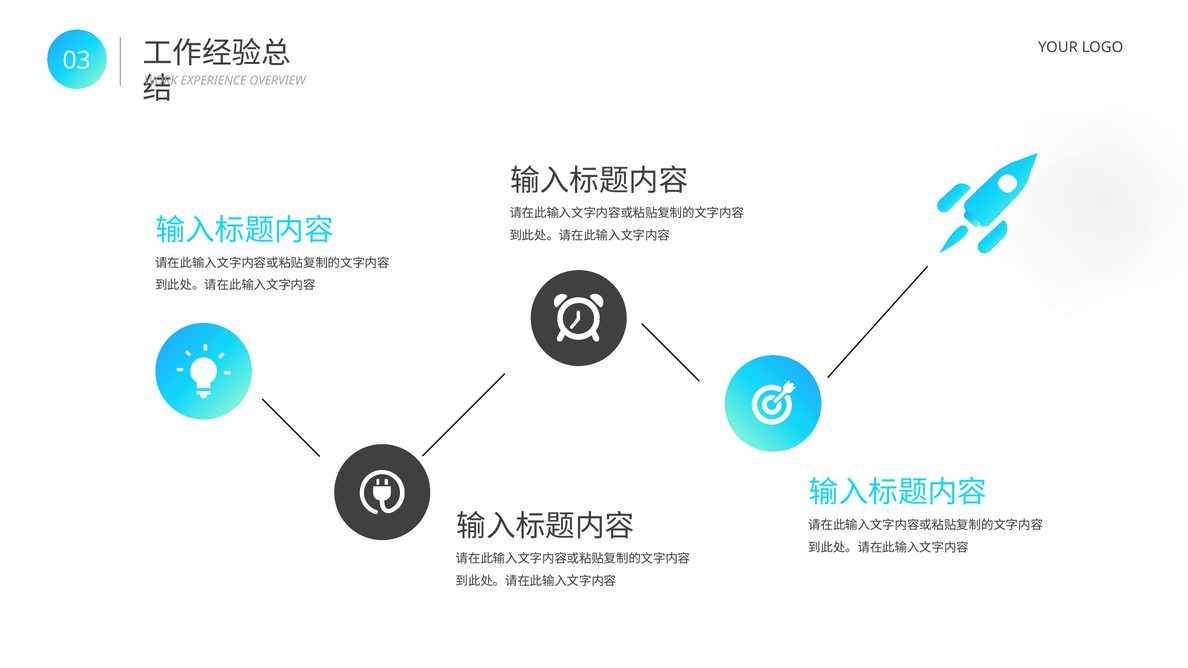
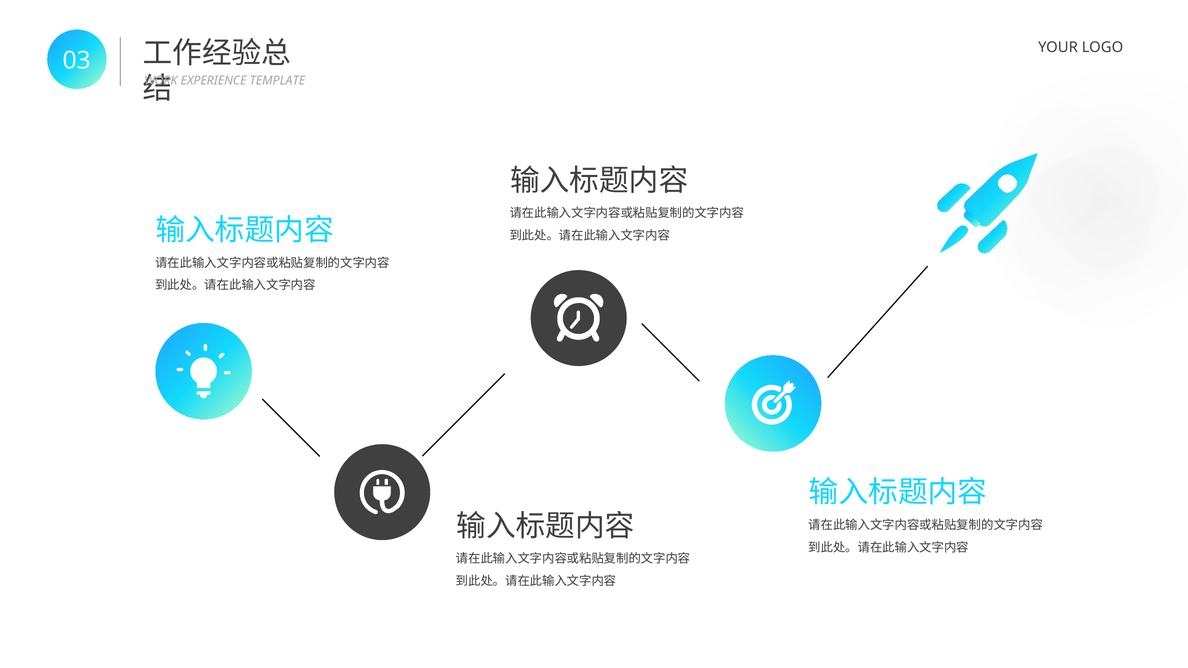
OVERVIEW: OVERVIEW -> TEMPLATE (277, 81)
